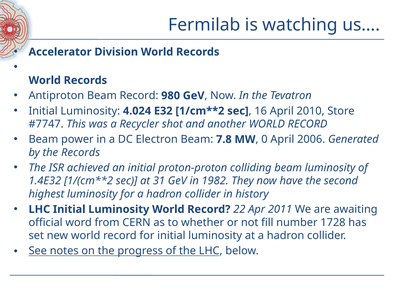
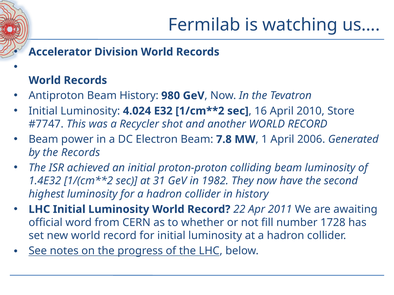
Beam Record: Record -> History (139, 96)
0: 0 -> 1 (264, 140)
